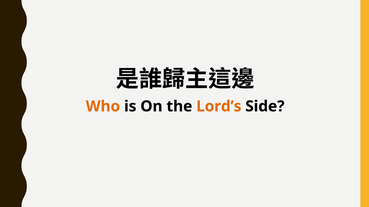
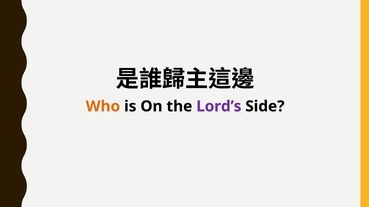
Lord’s colour: orange -> purple (219, 107)
